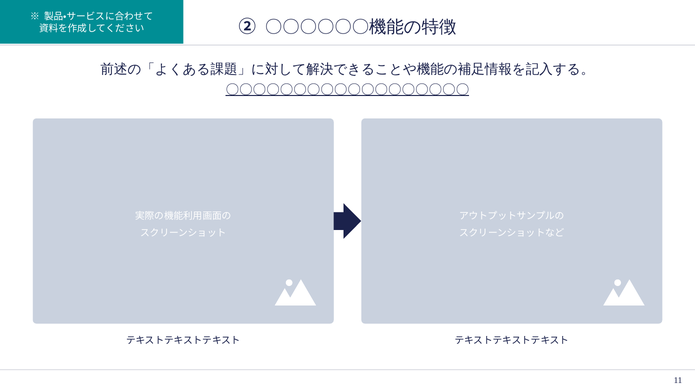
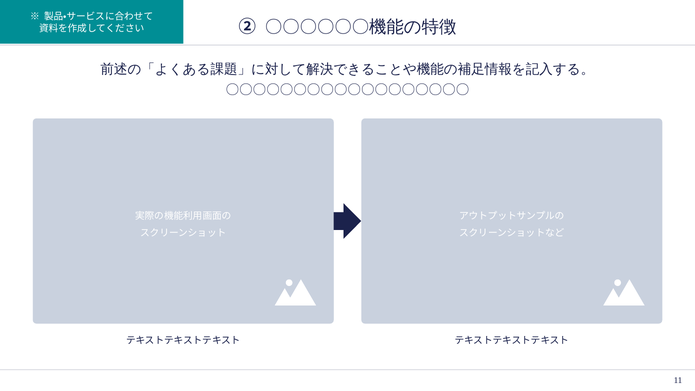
〇〇〇〇〇〇〇〇〇〇〇〇〇〇〇〇〇〇 underline: present -> none (347, 90)
